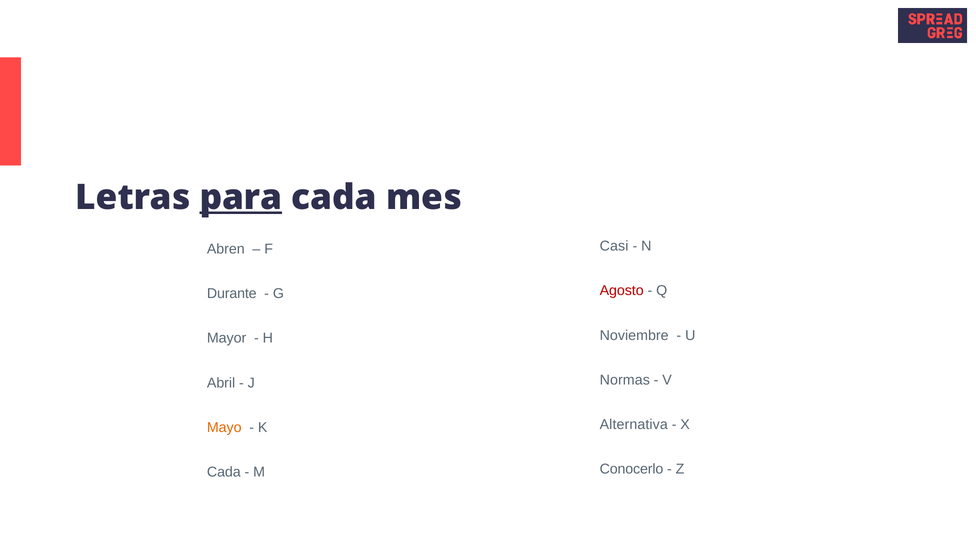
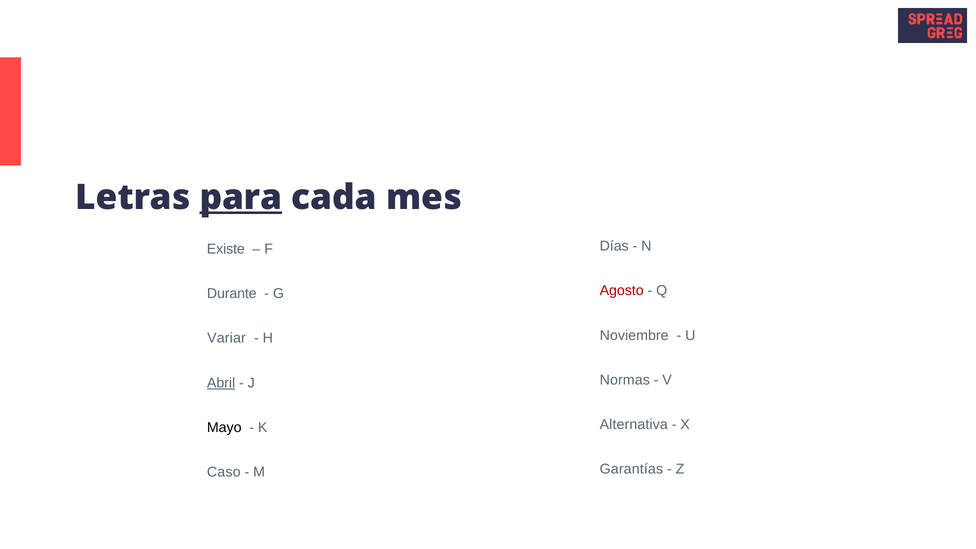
Casi: Casi -> Días (614, 246)
Abren: Abren -> Existe (226, 249)
Mayor: Mayor -> Variar (227, 338)
Abril underline: none -> present (221, 383)
Mayo colour: orange -> black (224, 427)
Conocerlo: Conocerlo -> Garantías (631, 469)
Cada: Cada -> Caso (224, 472)
